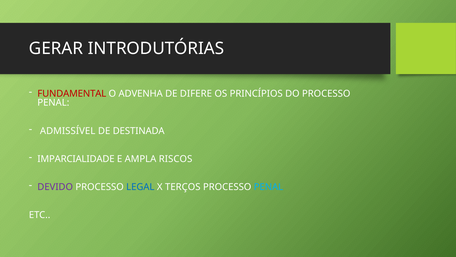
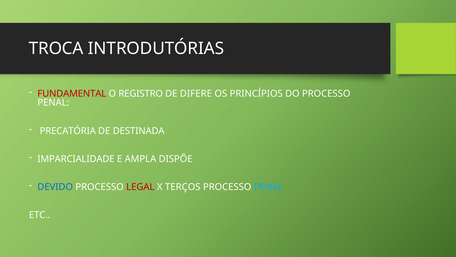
GERAR: GERAR -> TROCA (56, 48)
ADVENHA: ADVENHA -> REGISTRO (141, 93)
ADMISSÍVEL: ADMISSÍVEL -> PRECATÓRIA (68, 131)
RISCOS: RISCOS -> DISPÕE (176, 159)
DEVIDO colour: purple -> blue (55, 187)
LEGAL colour: blue -> red (140, 187)
